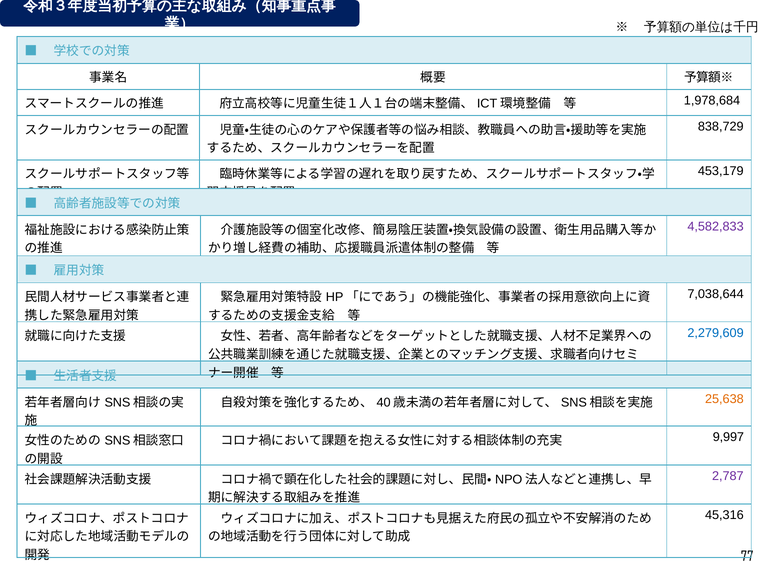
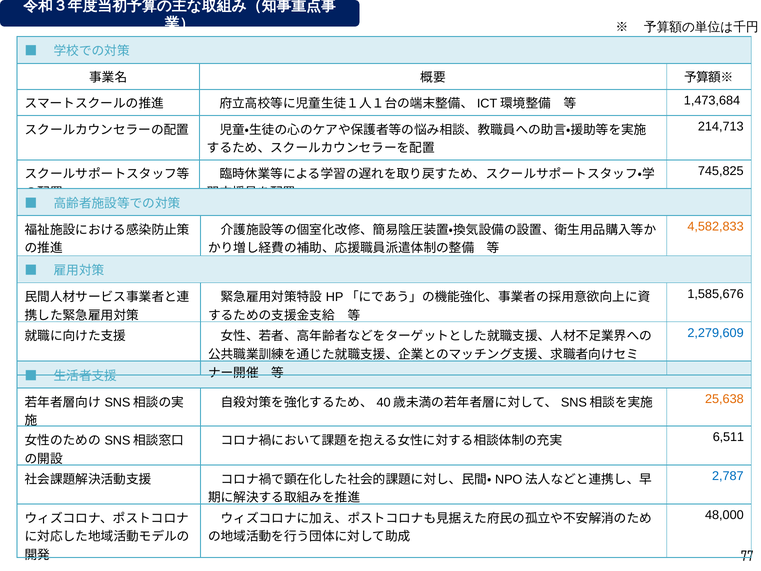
1,978,684: 1,978,684 -> 1,473,684 (712, 101)
838,729: 838,729 -> 214,713 (721, 127)
453,179: 453,179 -> 745,825 (721, 171)
4,582,833 colour: purple -> orange (716, 227)
7,038,644: 7,038,644 -> 1,585,676 (716, 294)
9,997: 9,997 -> 6,511 (728, 437)
2,787 colour: purple -> blue (728, 476)
45,316: 45,316 -> 48,000 (724, 515)
